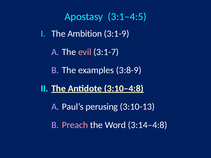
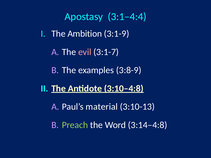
3:1‒4:5: 3:1‒4:5 -> 3:1‒4:4 (127, 17)
perusing: perusing -> material (102, 107)
Preach colour: pink -> light green (75, 125)
